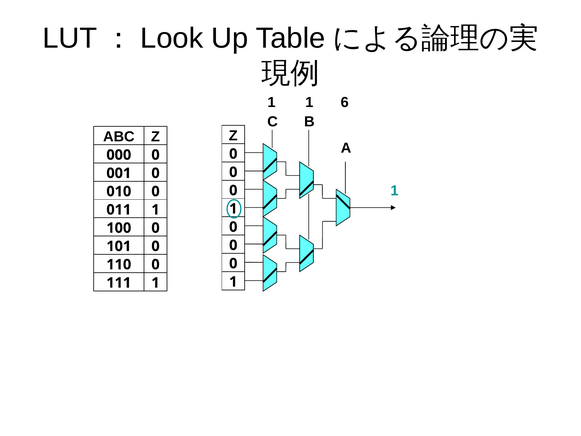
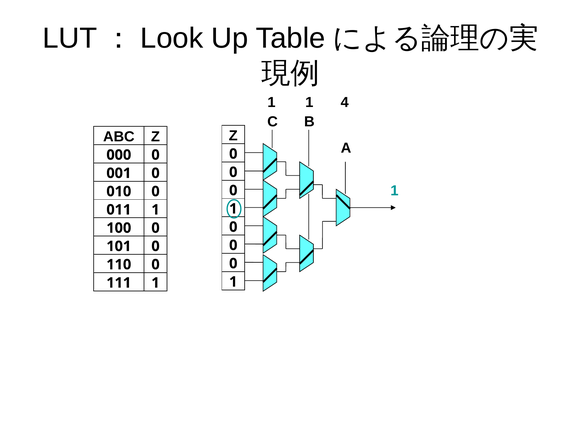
6: 6 -> 4 (345, 102)
